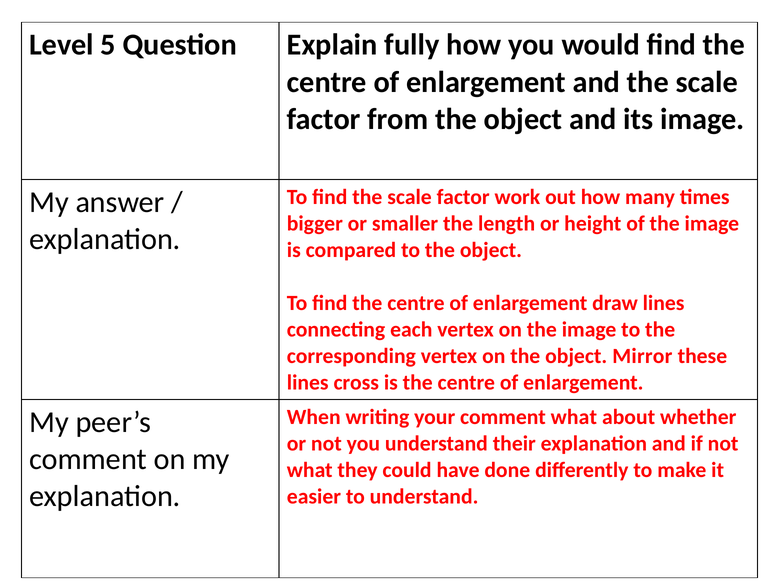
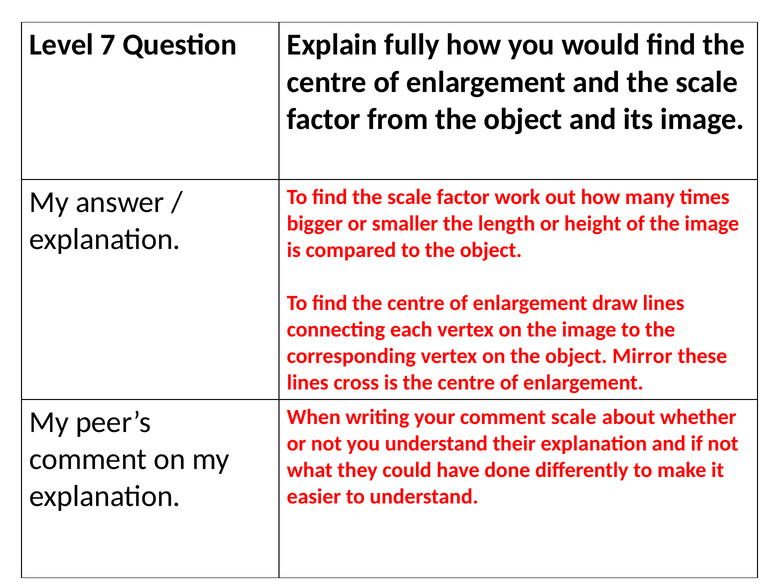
5: 5 -> 7 (108, 45)
comment what: what -> scale (574, 416)
